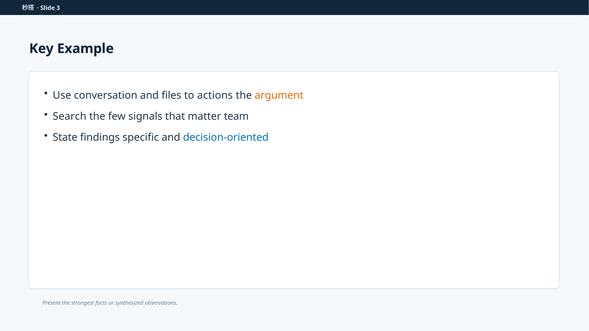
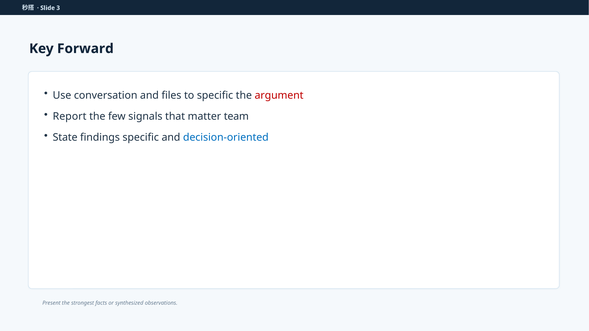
Example: Example -> Forward (85, 49)
to actions: actions -> specific (215, 95)
argument colour: orange -> red (279, 95)
Search: Search -> Report (70, 116)
